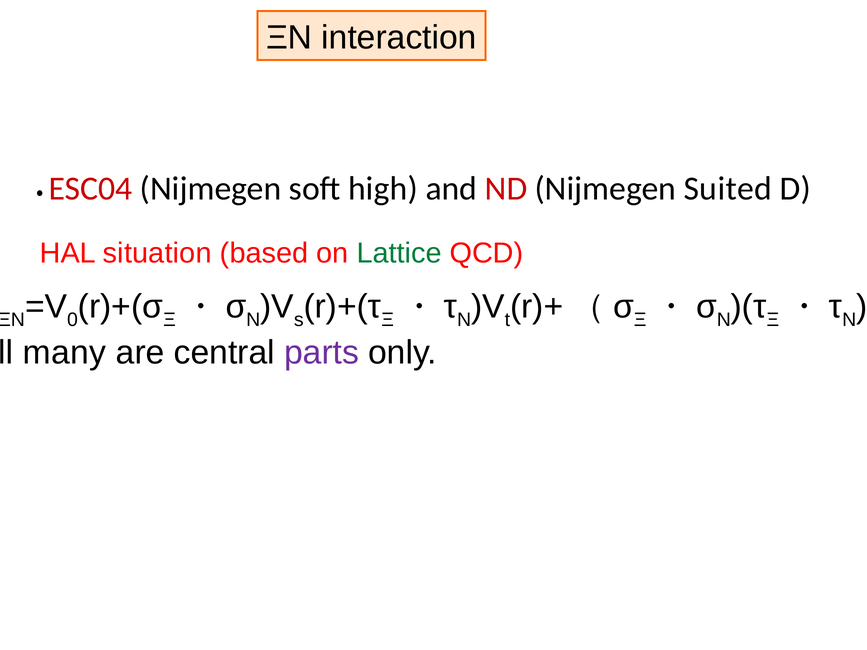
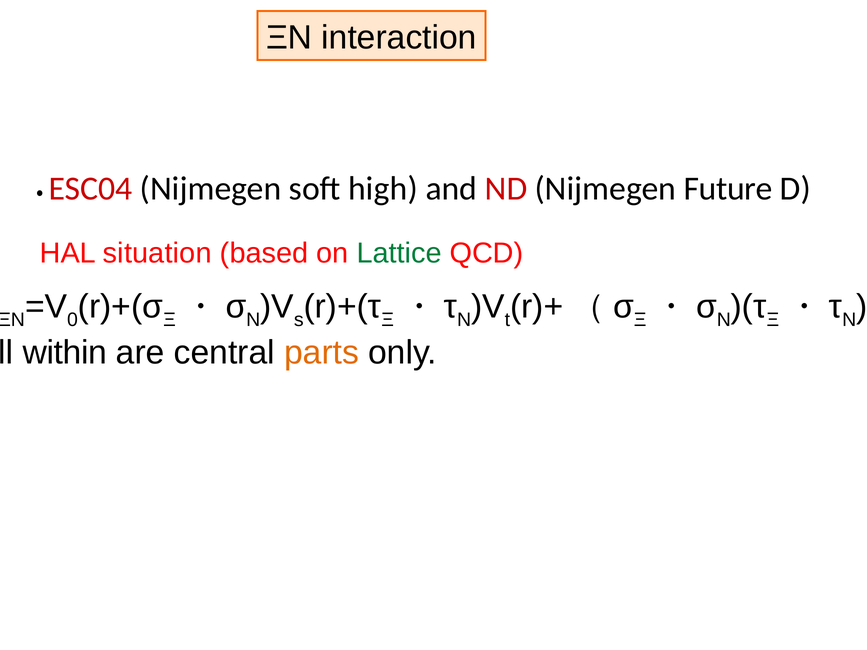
Suited: Suited -> Future (728, 189)
many: many -> within (65, 353)
parts colour: purple -> orange (322, 353)
